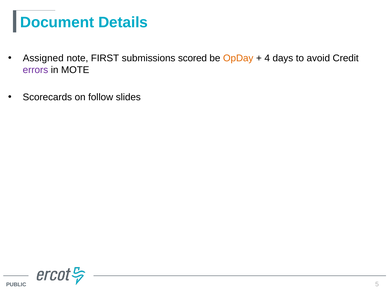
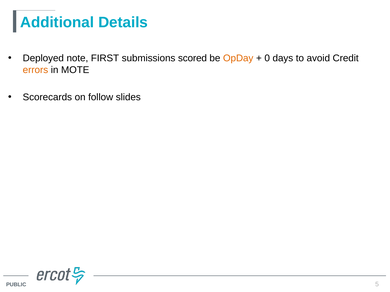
Document: Document -> Additional (57, 22)
Assigned: Assigned -> Deployed (43, 58)
4: 4 -> 0 (267, 58)
errors colour: purple -> orange (35, 70)
